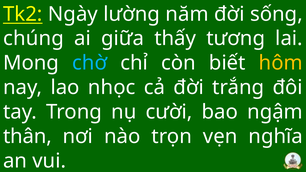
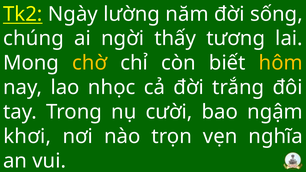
giữa: giữa -> ngời (123, 39)
chờ colour: light blue -> yellow (90, 63)
thân: thân -> khơi (27, 136)
